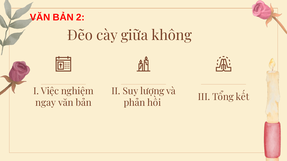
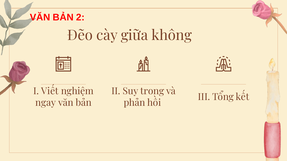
Việc: Việc -> Viết (50, 91)
lượng: lượng -> trong (152, 91)
